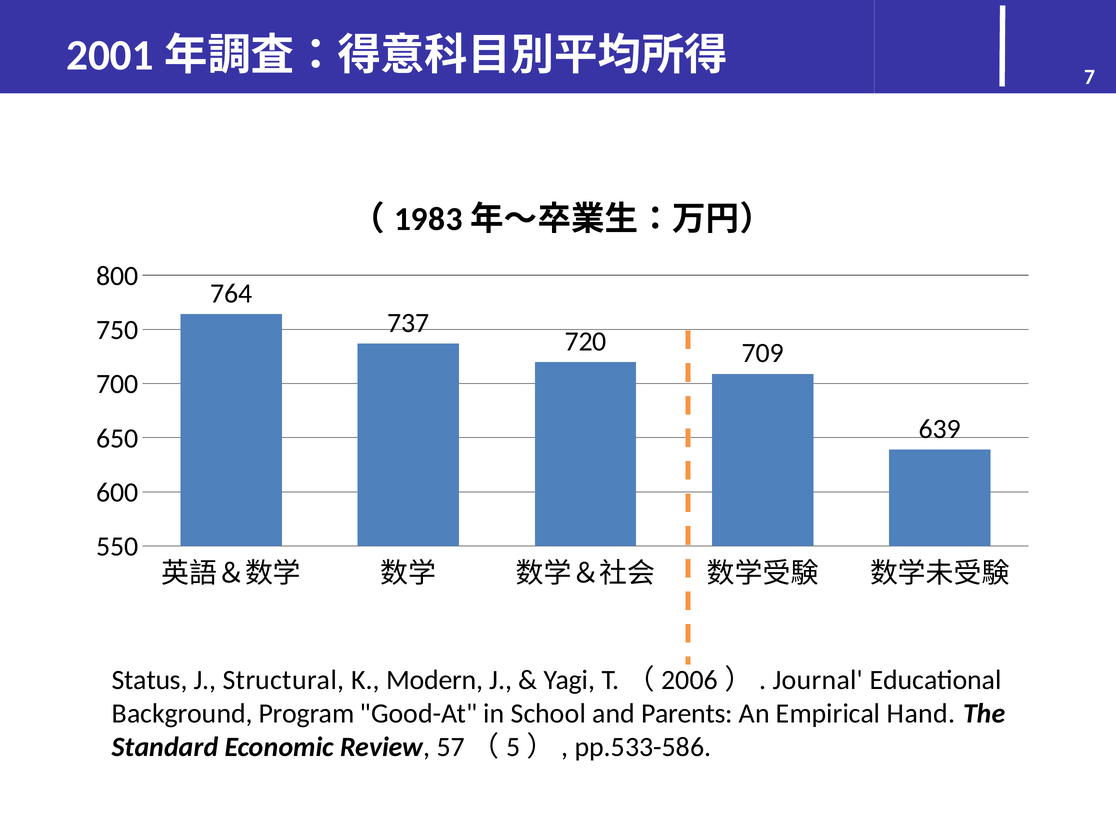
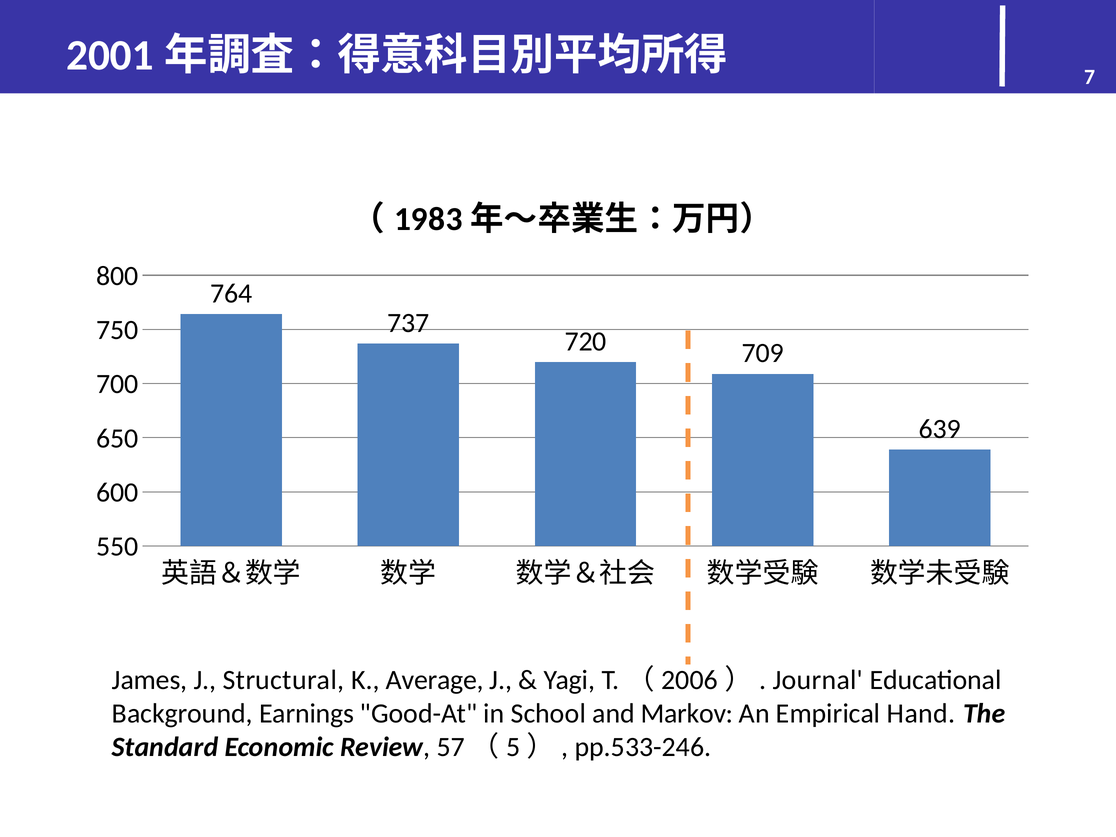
Status: Status -> James (150, 680)
Modern: Modern -> Average (435, 680)
Program: Program -> Earnings (307, 713)
Parents: Parents -> Markov (687, 713)
pp.533-586: pp.533-586 -> pp.533-246 (643, 747)
